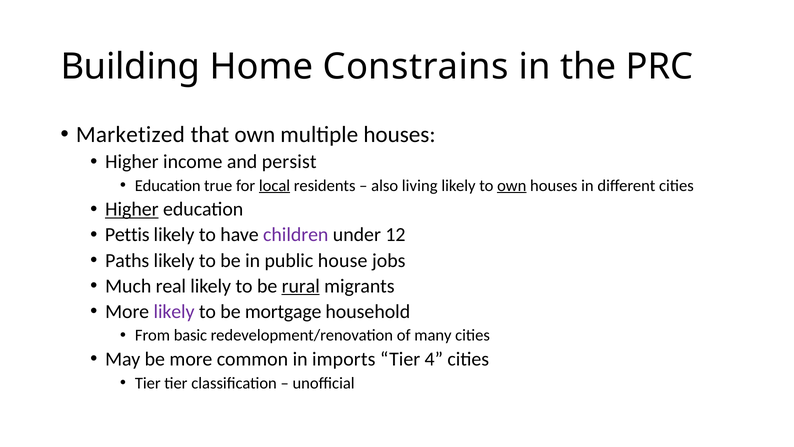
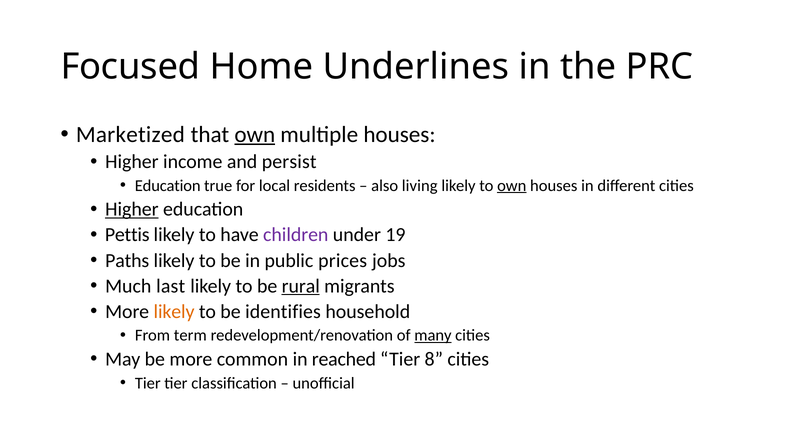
Building: Building -> Focused (130, 67)
Constrains: Constrains -> Underlines (416, 67)
own underline: none -> present (255, 134)
local underline: present -> none (275, 185)
12: 12 -> 19 (395, 235)
house: house -> prices (343, 260)
real: real -> last (171, 286)
likely colour: purple -> orange (174, 311)
mortgage: mortgage -> identifies (283, 311)
basic: basic -> term (190, 335)
many underline: none -> present (433, 335)
imports: imports -> reached (344, 359)
4: 4 -> 8 (434, 359)
